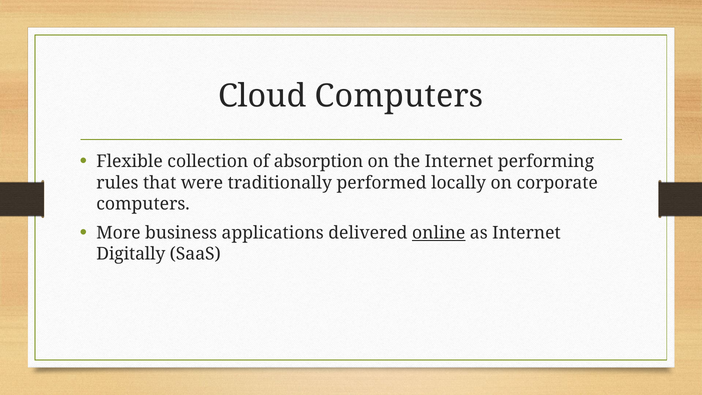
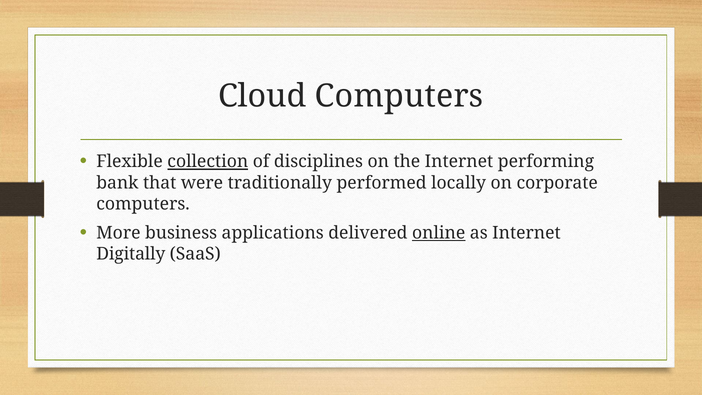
collection underline: none -> present (208, 162)
absorption: absorption -> disciplines (318, 162)
rules: rules -> bank (117, 183)
